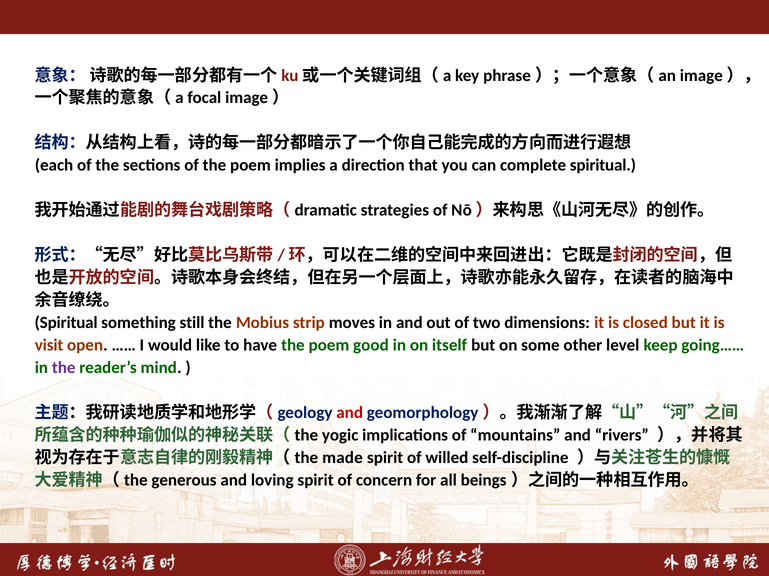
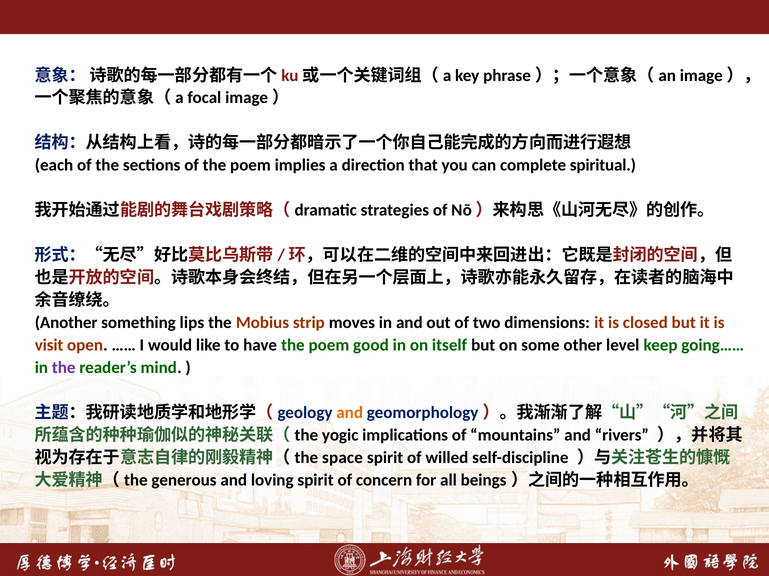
Spiritual: Spiritual -> Another (66, 323)
still: still -> lips (192, 323)
and colour: red -> orange (350, 413)
made: made -> space (342, 458)
